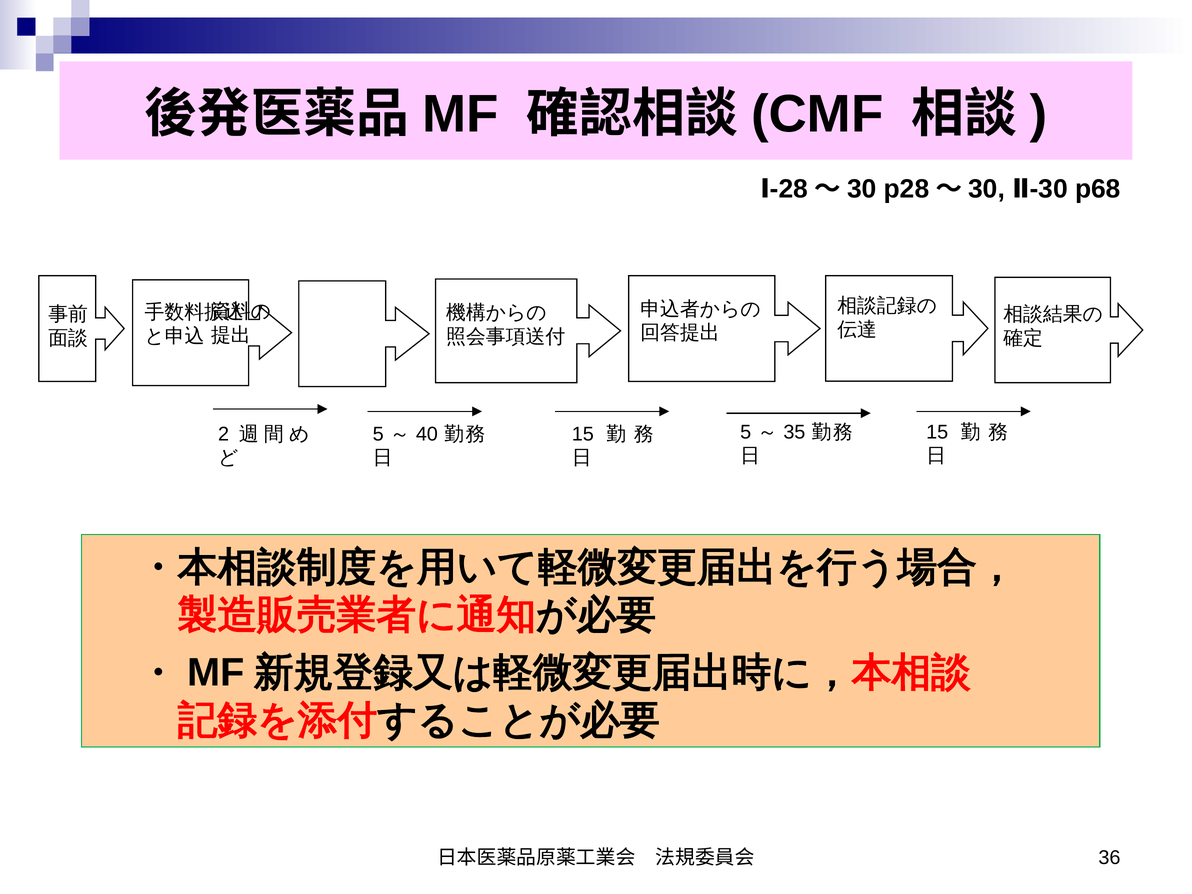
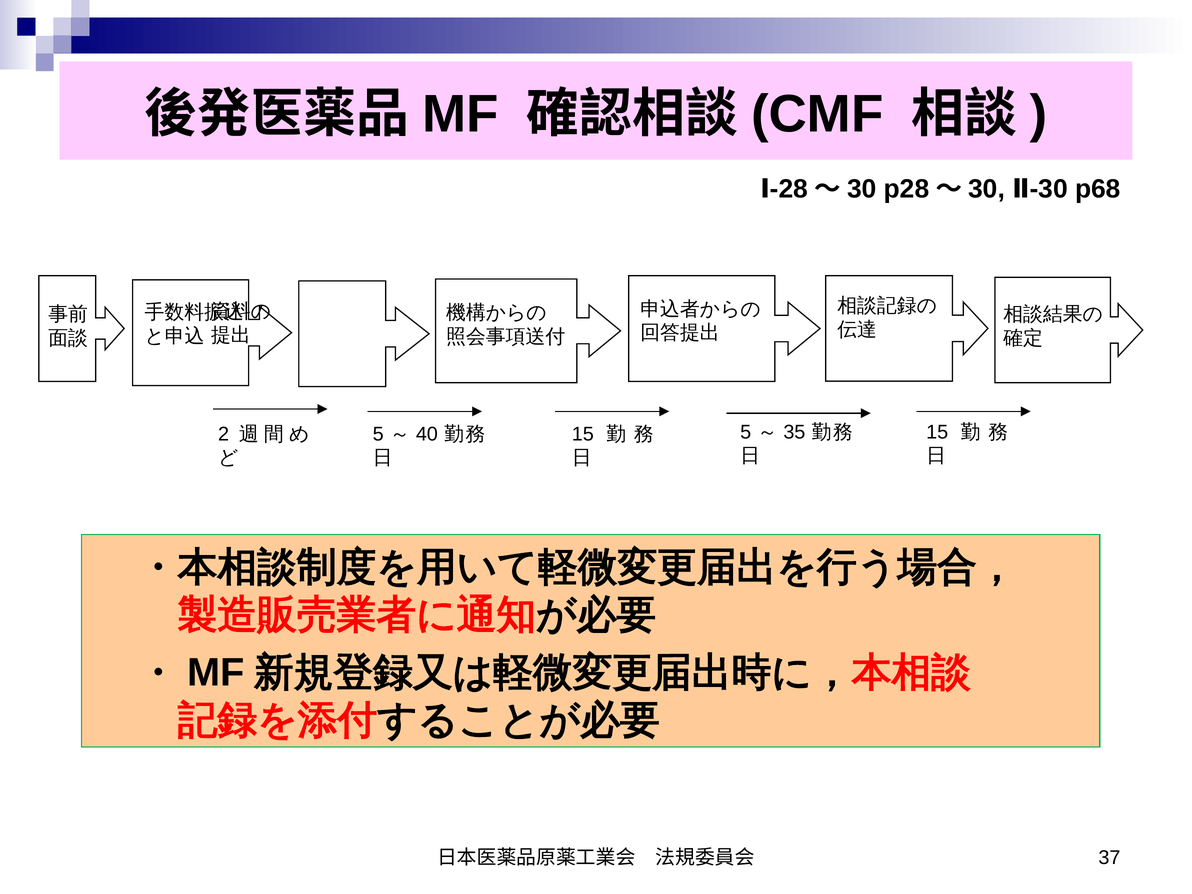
36: 36 -> 37 (1109, 858)
